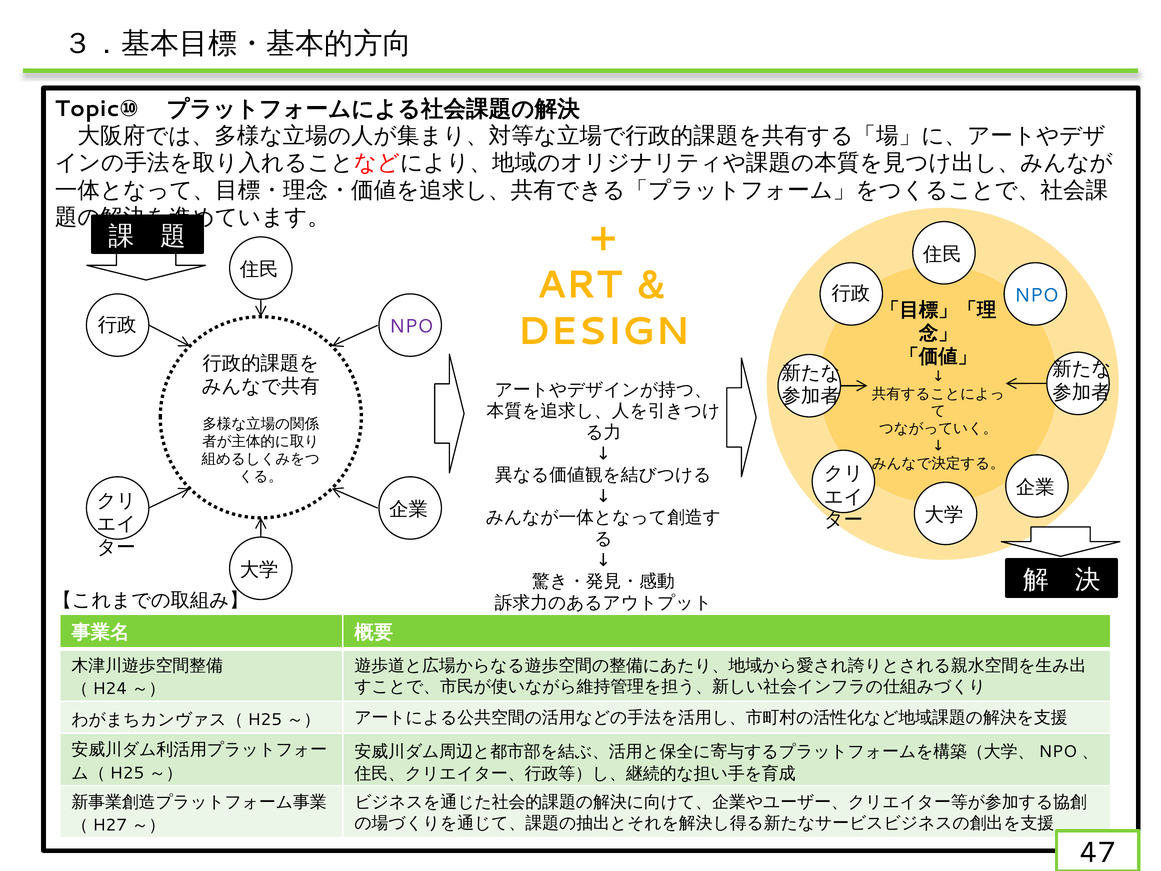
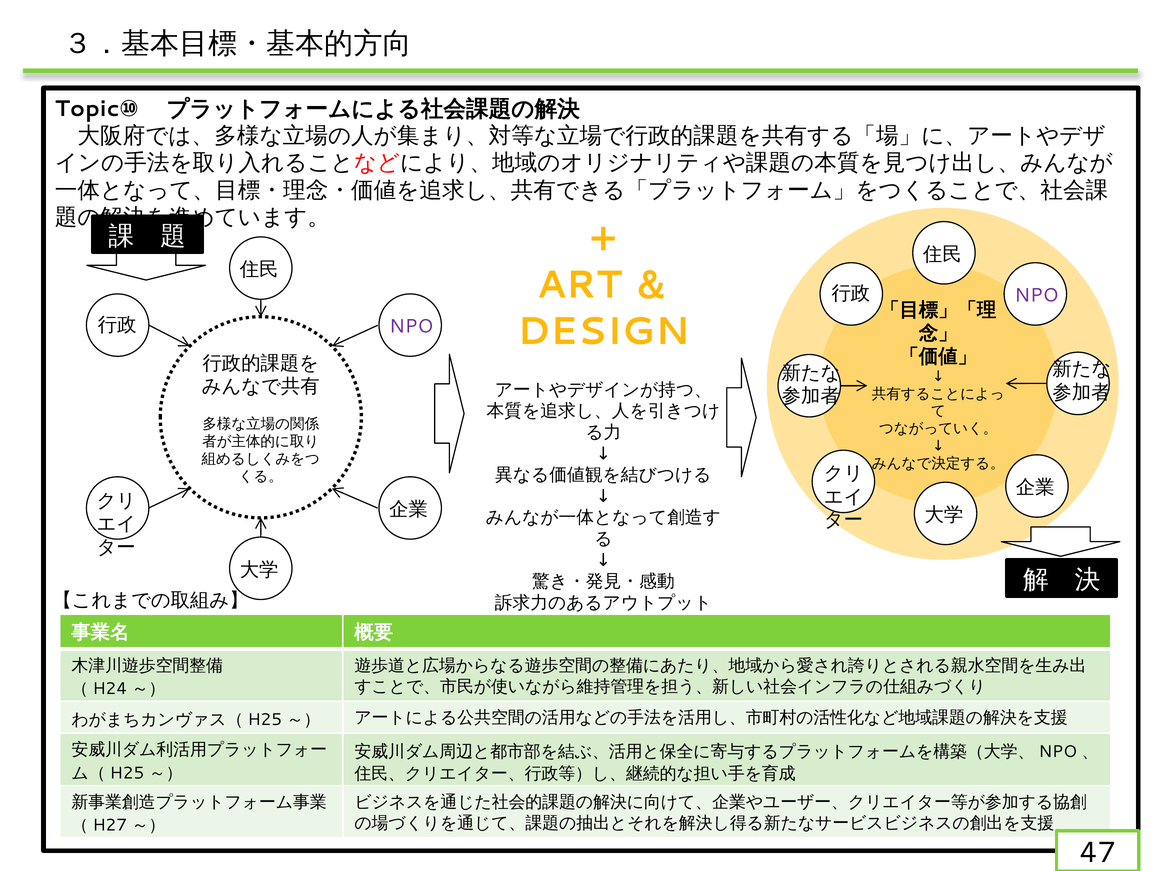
NPO colour: blue -> purple (1036, 295)
